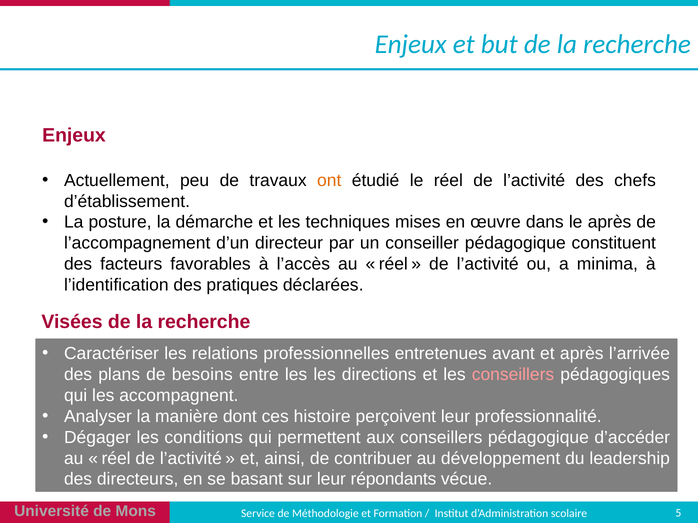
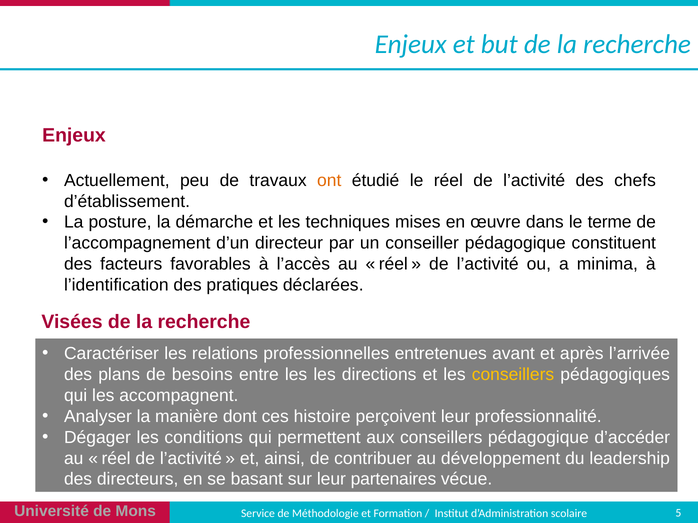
le après: après -> terme (610, 222)
conseillers colour: pink -> yellow (513, 375)
répondants: répondants -> partenaires (393, 480)
